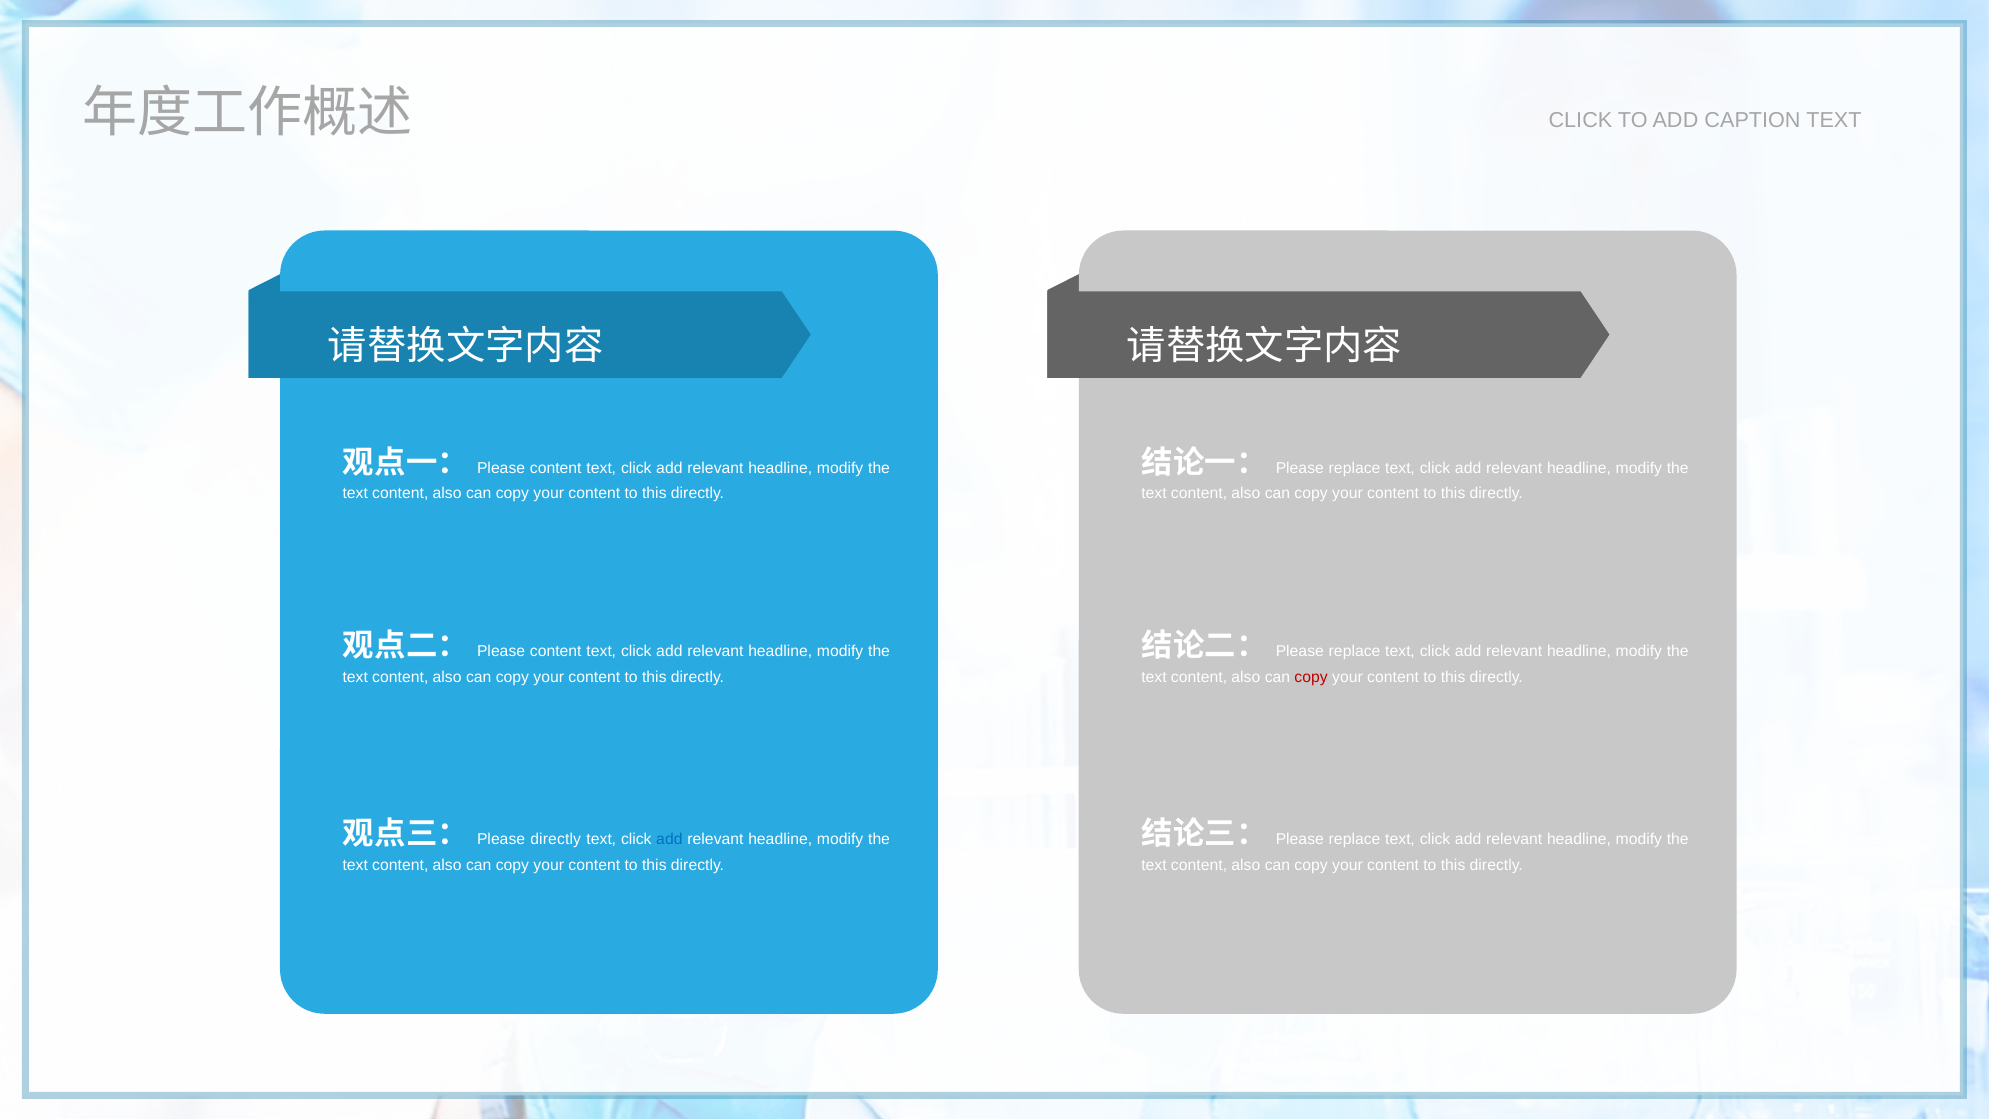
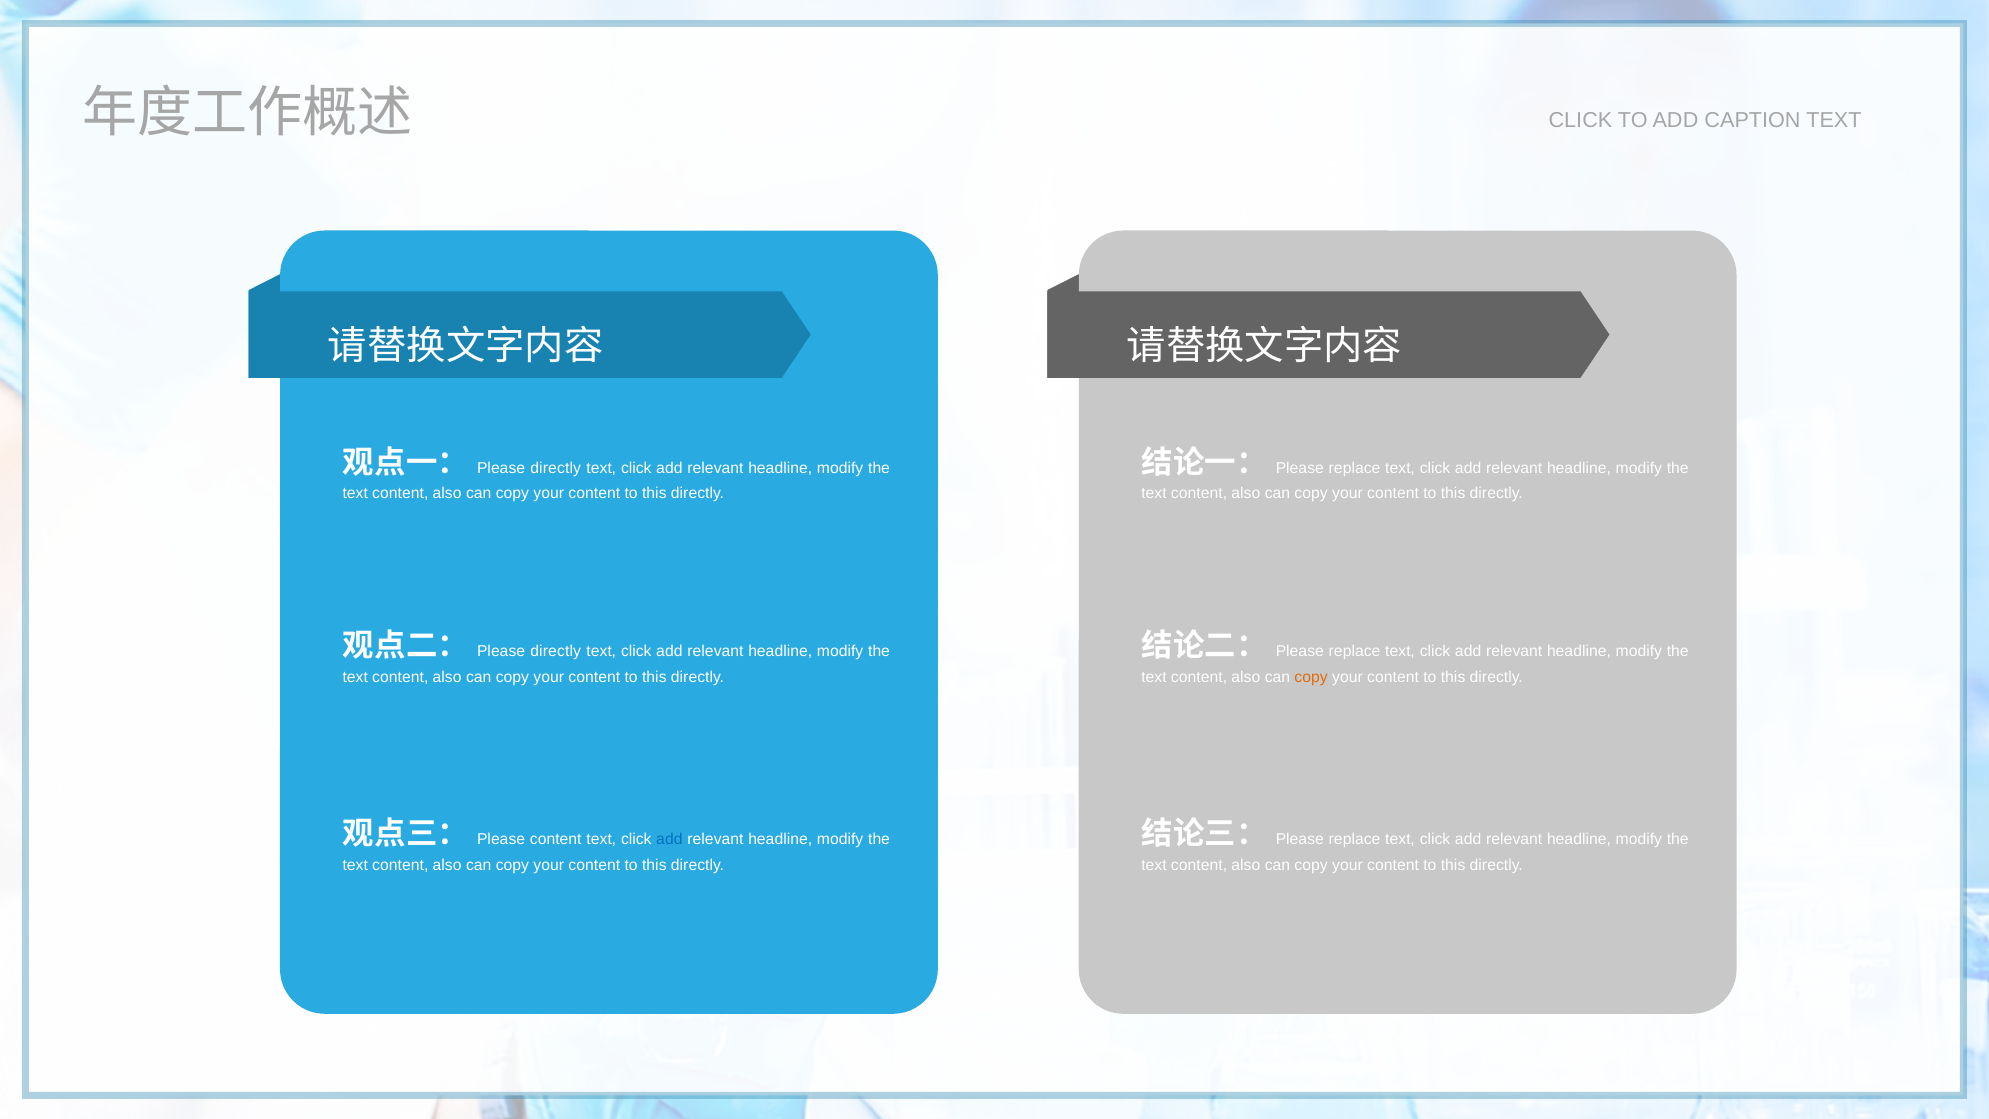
content: content -> directly (556, 468)
content: content -> directly (556, 652)
copy colour: red -> orange (1311, 677)
directly: directly -> content (556, 840)
